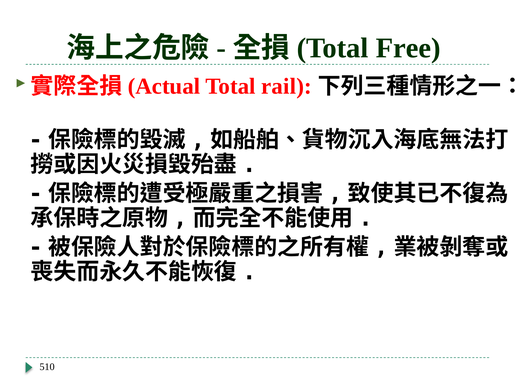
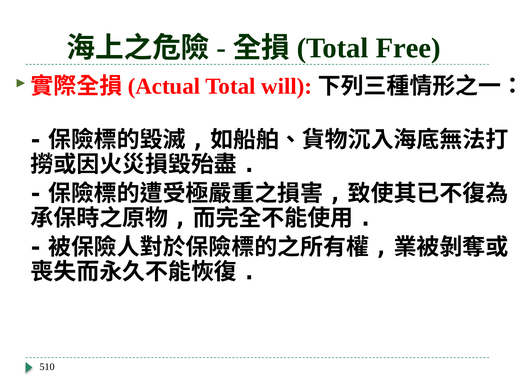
rail: rail -> will (287, 86)
